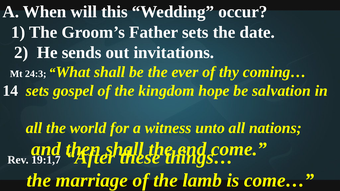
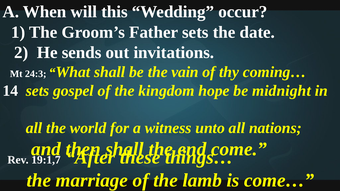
ever: ever -> vain (185, 72)
salvation: salvation -> midnight (281, 91)
